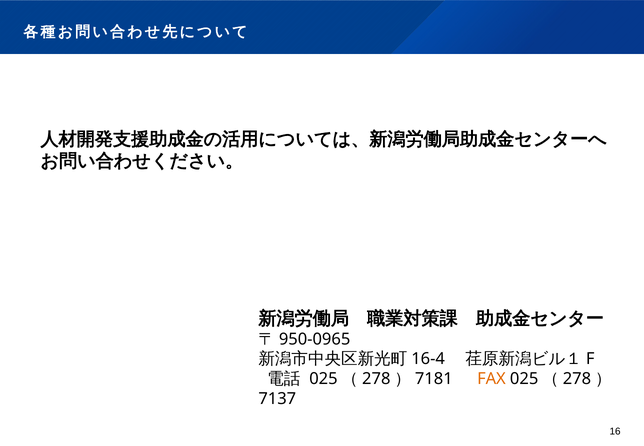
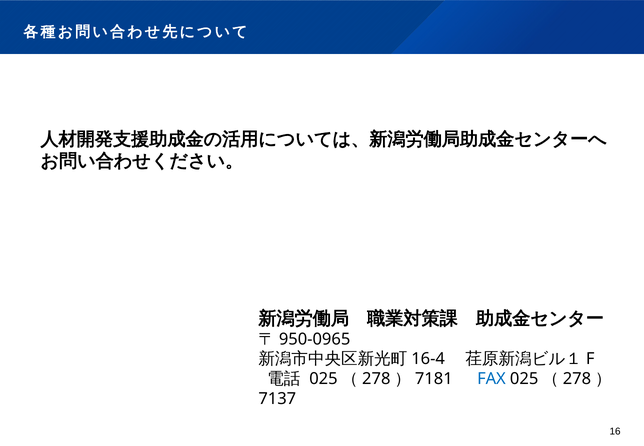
FAX colour: orange -> blue (491, 379)
